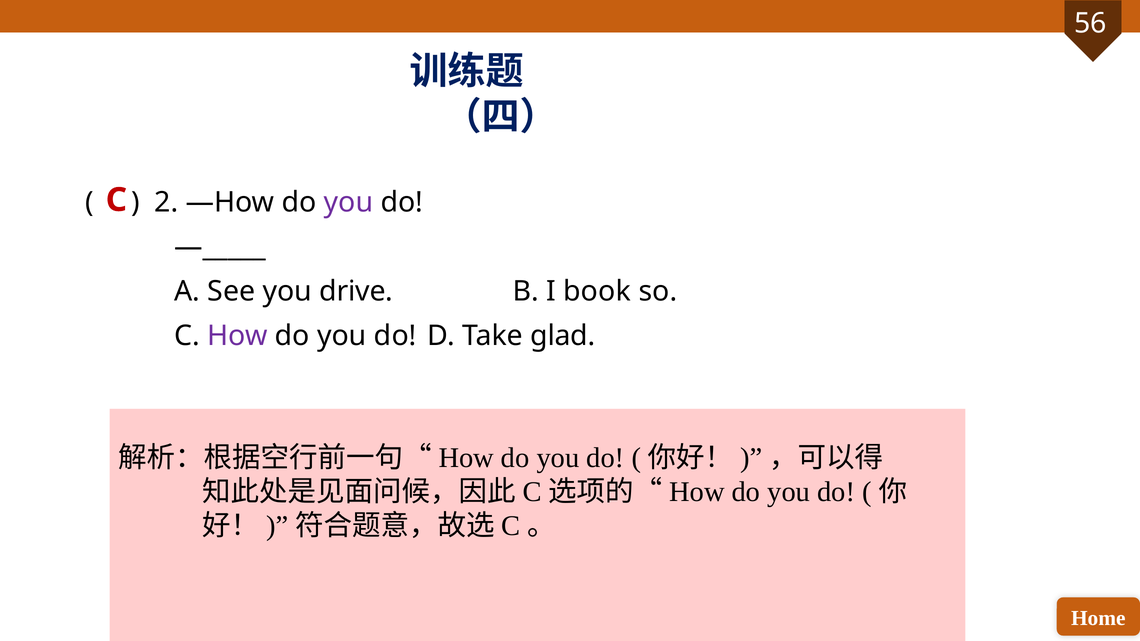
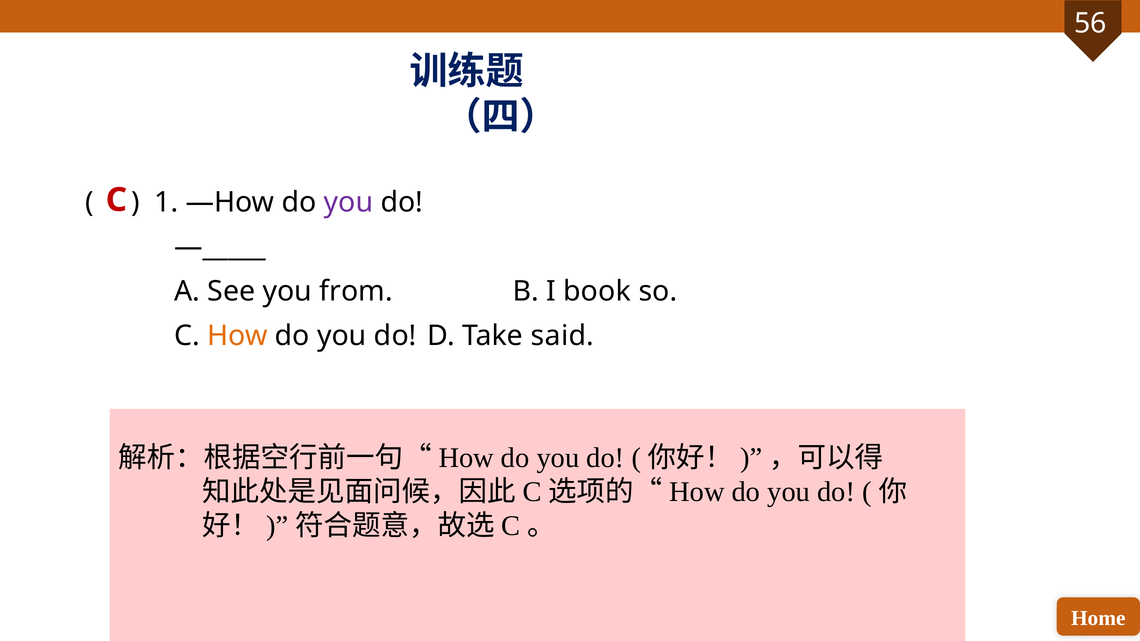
2: 2 -> 1 (166, 203)
drive: drive -> from (356, 291)
How colour: purple -> orange (238, 336)
glad: glad -> said (562, 336)
